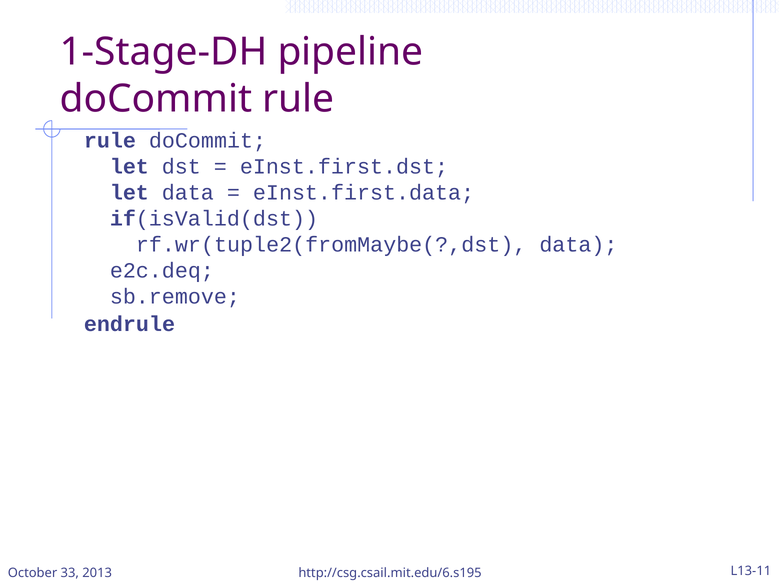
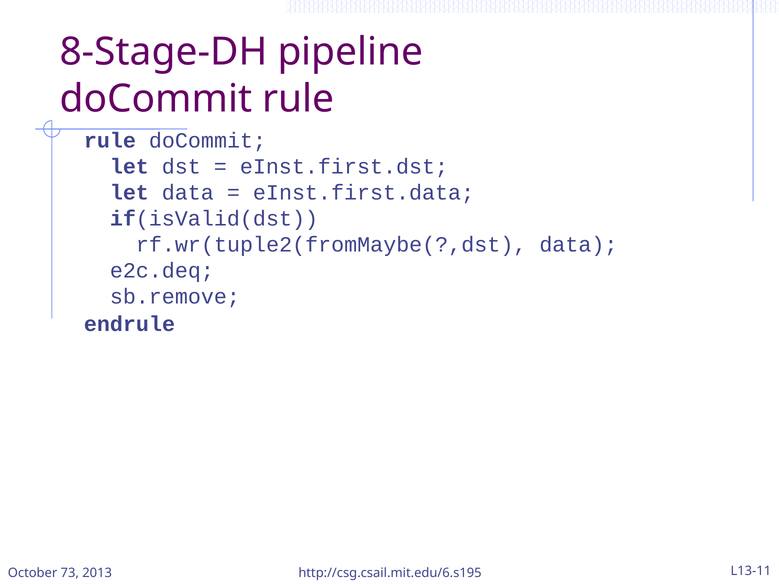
1-Stage-DH: 1-Stage-DH -> 8-Stage-DH (164, 52)
33: 33 -> 73 (70, 573)
